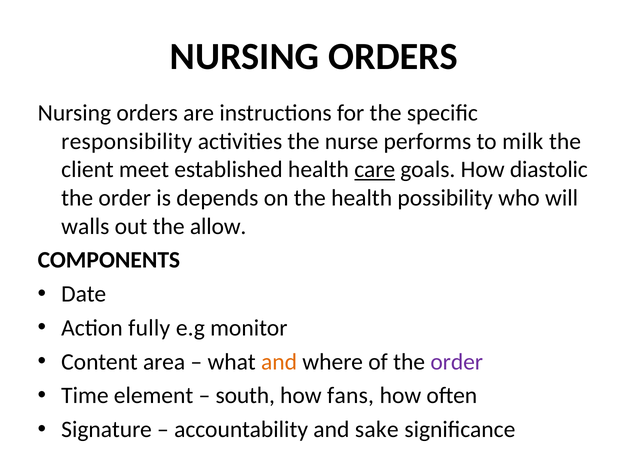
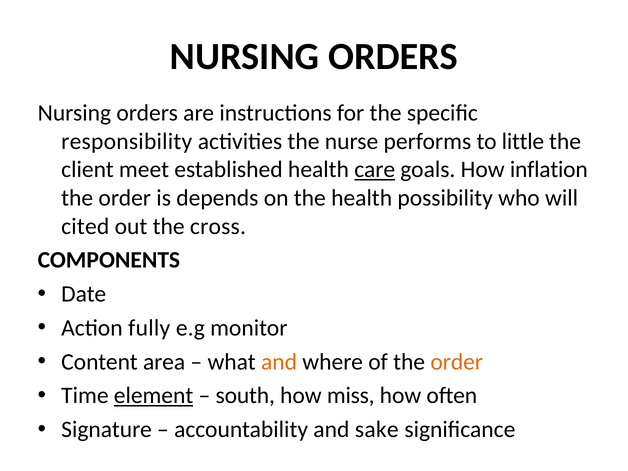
milk: milk -> little (523, 141)
diastolic: diastolic -> inflation (549, 170)
walls: walls -> cited (85, 226)
allow: allow -> cross (218, 226)
order colour: purple -> orange (457, 362)
element underline: none -> present (154, 396)
fans: fans -> miss (351, 396)
